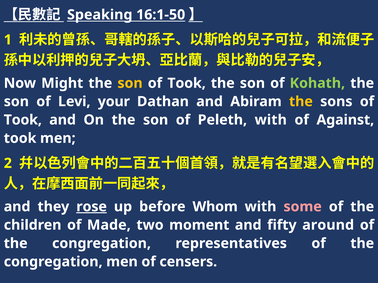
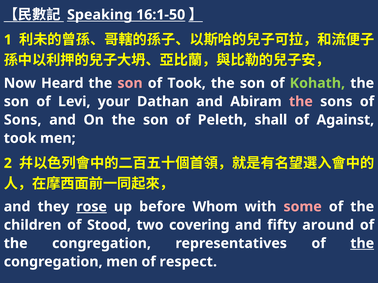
Might: Might -> Heard (62, 83)
son colour: yellow -> pink (130, 83)
the colour: yellow -> pink (301, 102)
Took: Took -> Sons (23, 120)
Peleth with: with -> shall (271, 120)
Made: Made -> Stood (109, 225)
moment: moment -> covering (199, 225)
the underline: none -> present (362, 244)
censers: censers -> respect (188, 262)
